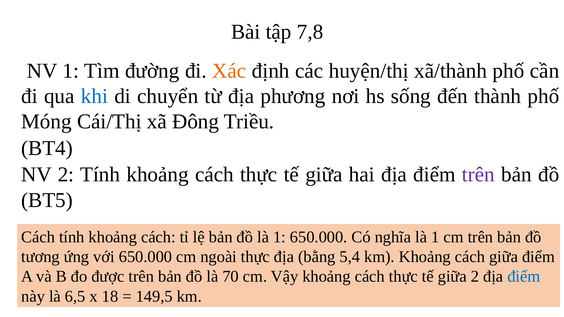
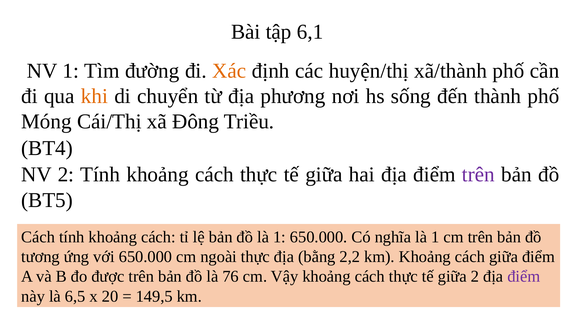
7,8: 7,8 -> 6,1 (310, 32)
khi colour: blue -> orange (94, 96)
5,4: 5,4 -> 2,2 (350, 257)
70: 70 -> 76 (231, 277)
điểm colour: blue -> purple (524, 277)
18: 18 -> 20 (110, 297)
